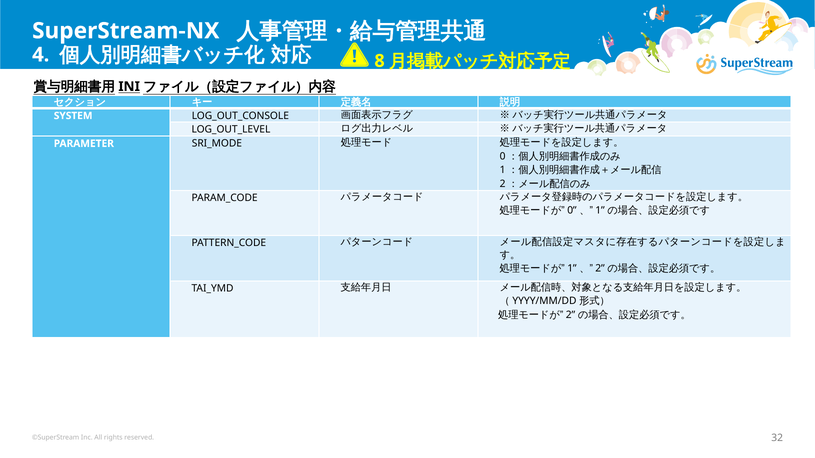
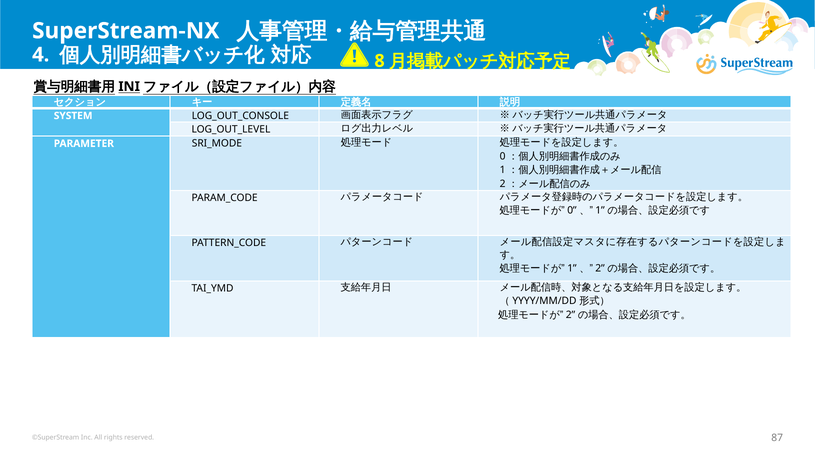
32: 32 -> 87 (777, 438)
